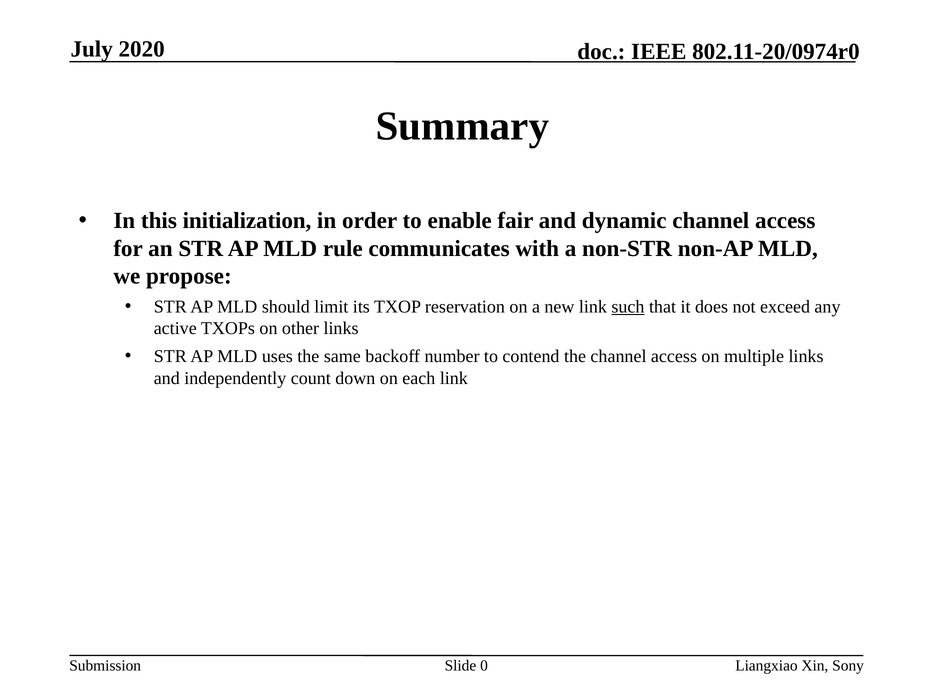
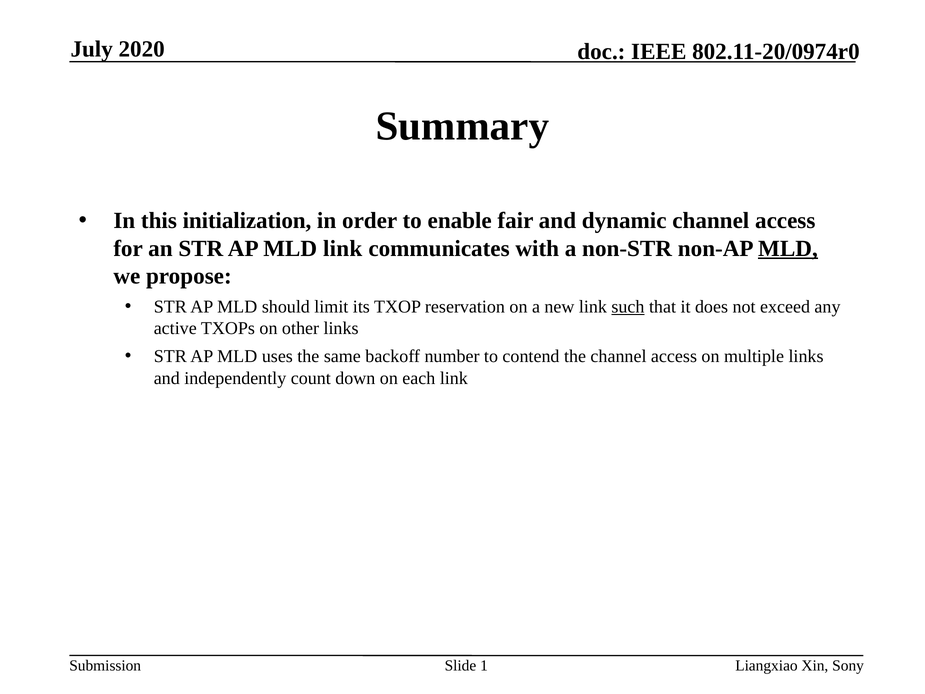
MLD rule: rule -> link (343, 248)
MLD underline: none -> present (788, 248)
0: 0 -> 1 (484, 665)
